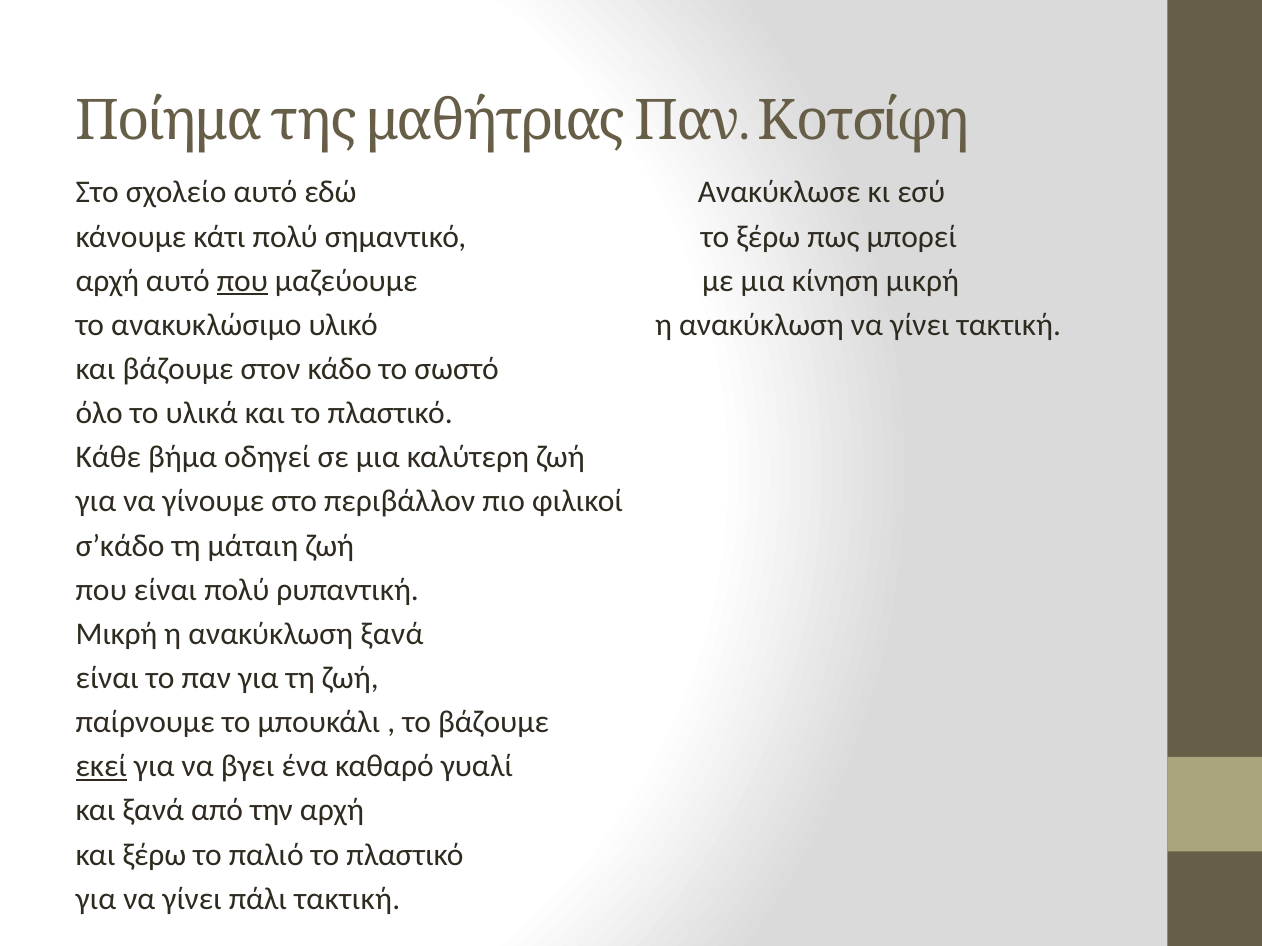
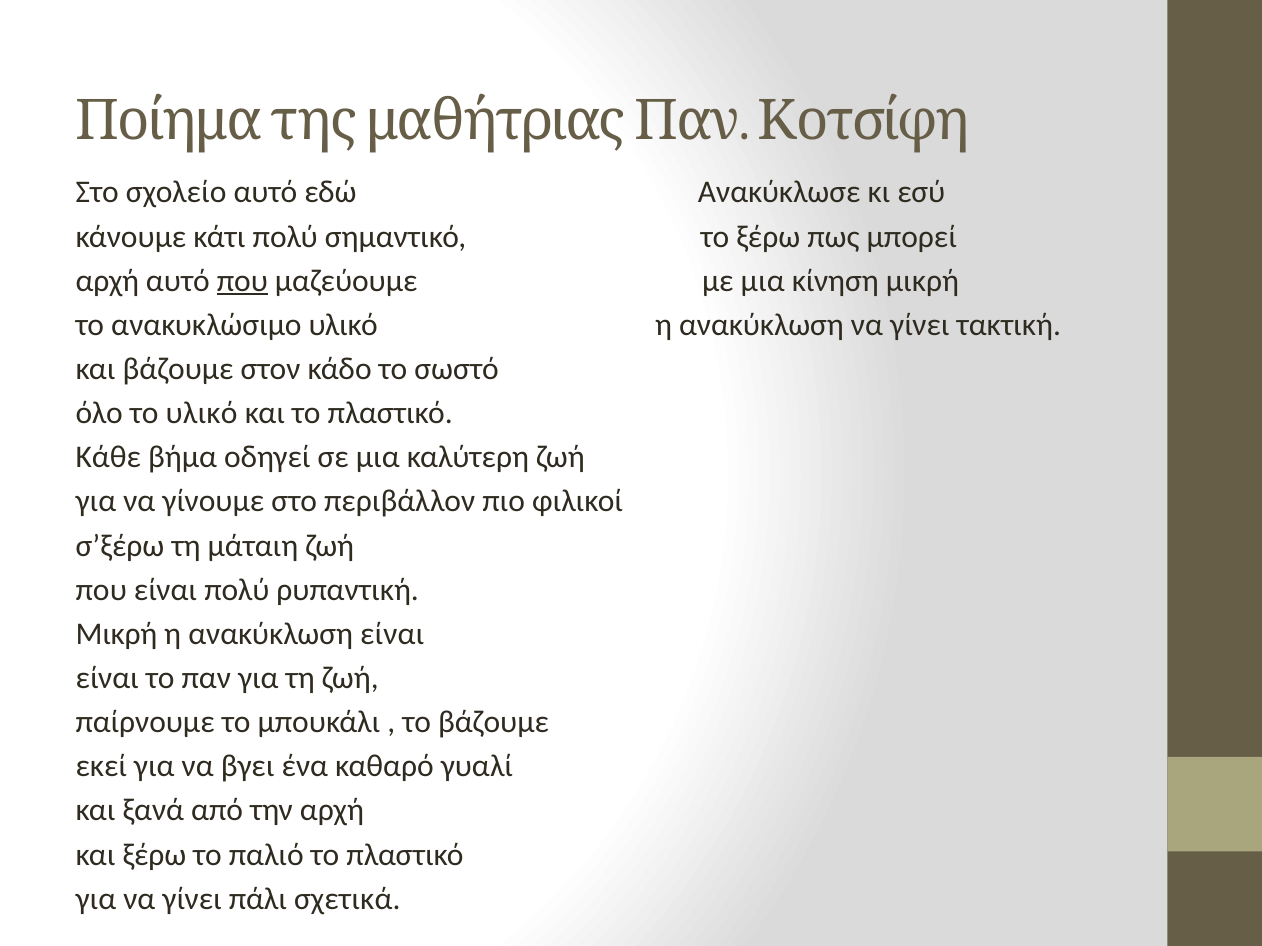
το υλικά: υλικά -> υλικό (202, 413)
σ’κάδο: σ’κάδο -> σ’ξέρω (120, 546)
ανακύκλωση ξανά: ξανά -> είναι (392, 634)
εκεί underline: present -> none (101, 767)
πάλι τακτική: τακτική -> σχετικά (347, 899)
